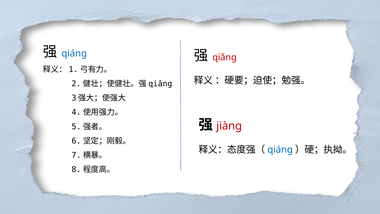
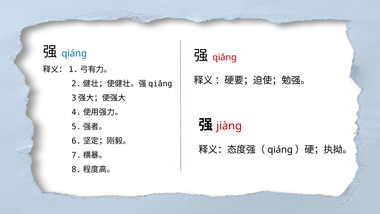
qiáng colour: blue -> black (280, 150)
